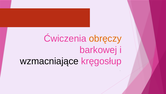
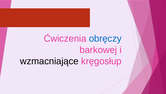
obręczy colour: orange -> blue (105, 38)
